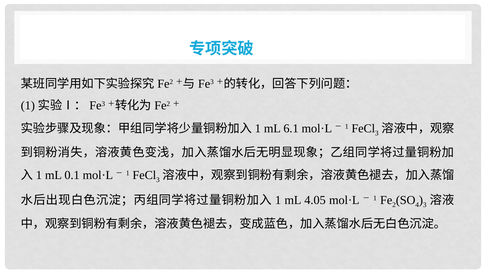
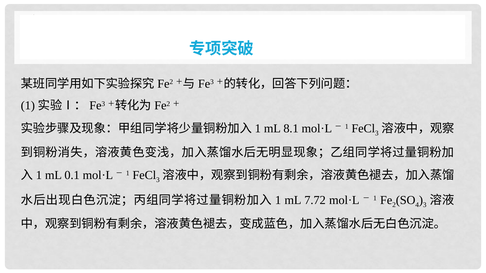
6.1: 6.1 -> 8.1 (291, 129)
4.05: 4.05 -> 7.72 (315, 200)
